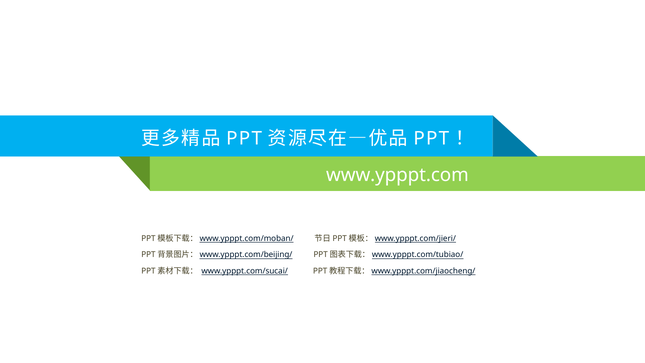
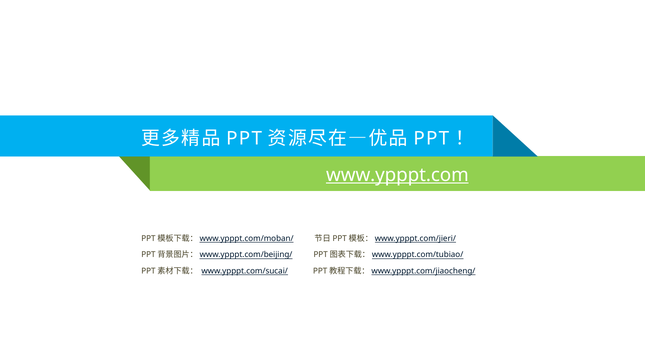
www.ypppt.com underline: none -> present (397, 175)
